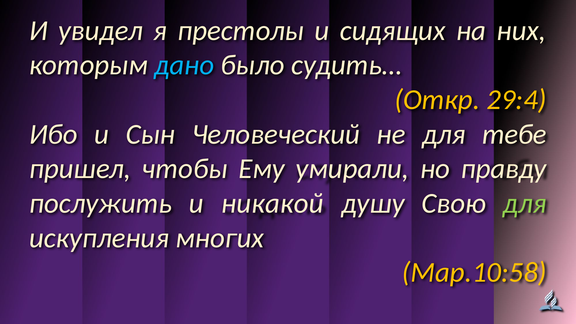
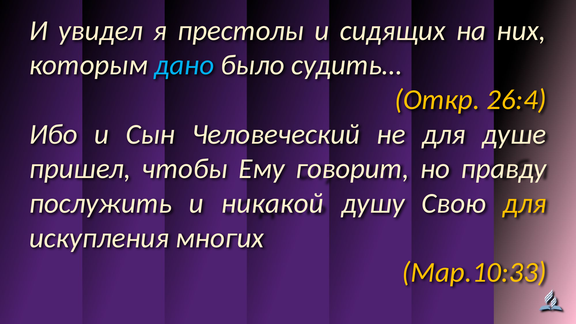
29:4: 29:4 -> 26:4 (517, 100)
тебе: тебе -> душе (514, 134)
умирали: умирали -> говорит (352, 169)
для colour: light green -> yellow (525, 203)
Мар.10:58: Мар.10:58 -> Мар.10:33 (474, 272)
